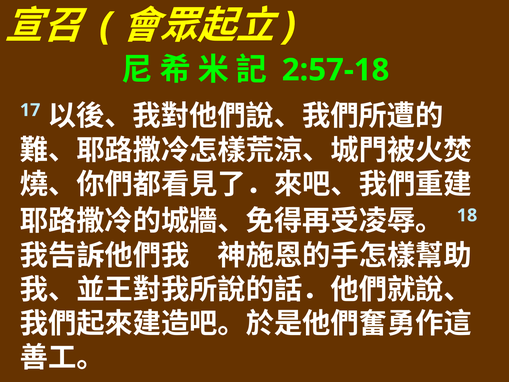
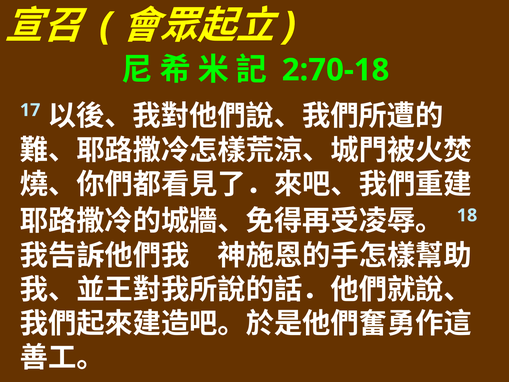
2:57-18: 2:57-18 -> 2:70-18 (336, 70)
